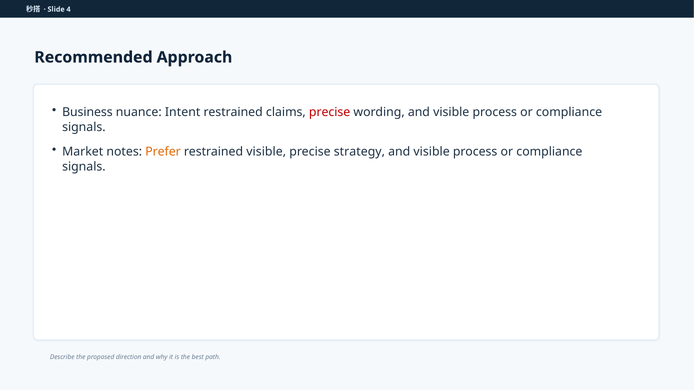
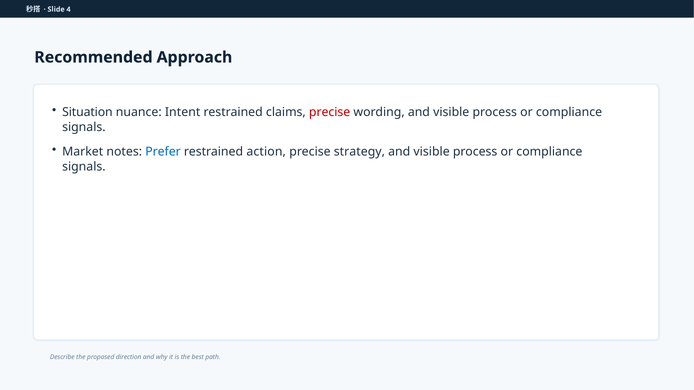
Business: Business -> Situation (87, 112)
Prefer colour: orange -> blue (163, 152)
restrained visible: visible -> action (266, 152)
